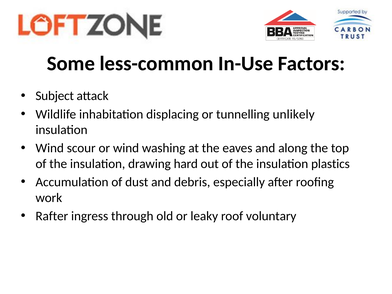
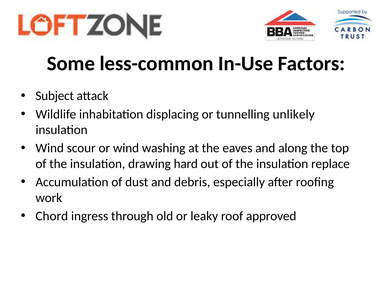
plastics: plastics -> replace (330, 164)
Rafter: Rafter -> Chord (52, 216)
voluntary: voluntary -> approved (271, 216)
